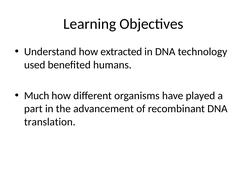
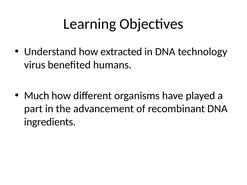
used: used -> virus (35, 65)
translation: translation -> ingredients (50, 122)
